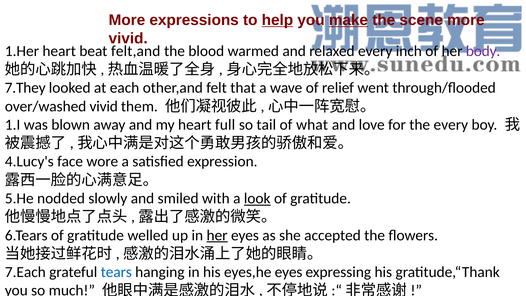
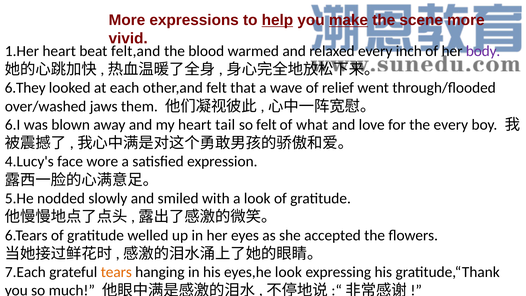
7.They: 7.They -> 6.They (25, 88)
over/washed vivid: vivid -> jaws (104, 106)
1.I: 1.I -> 6.I (13, 125)
full: full -> tail (225, 125)
so tail: tail -> felt (266, 125)
look underline: present -> none (257, 198)
her underline: present -> none (217, 235)
tears colour: blue -> orange (116, 272)
eyes,he eyes: eyes -> look (288, 272)
